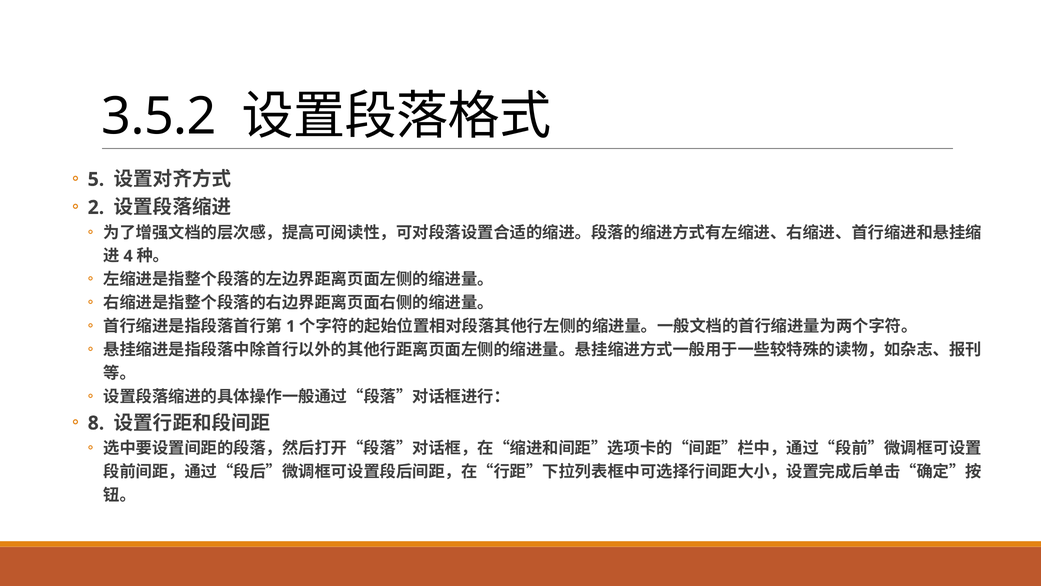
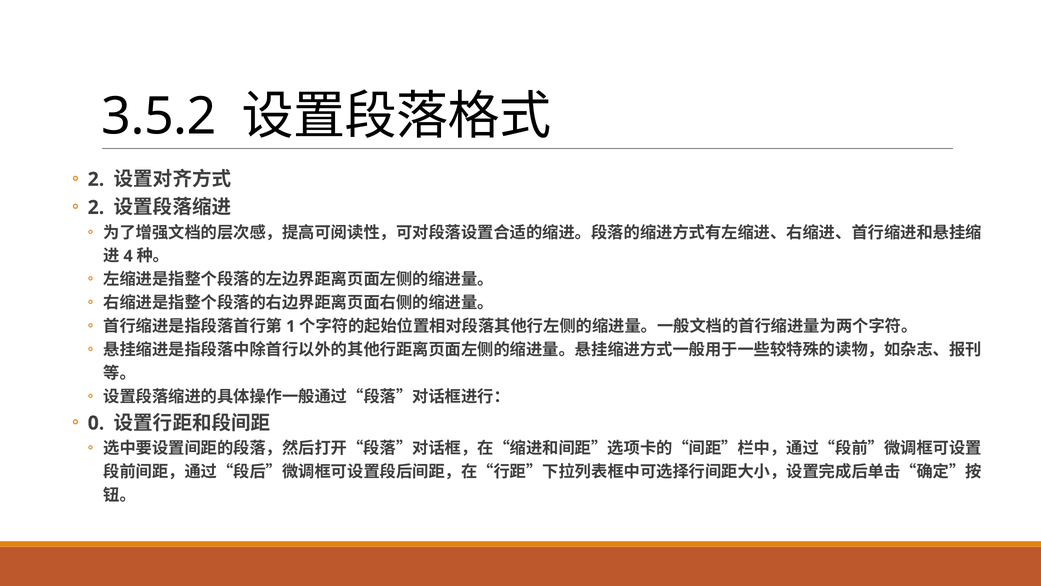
5: 5 -> 2 (96, 179)
8: 8 -> 0 (96, 423)
